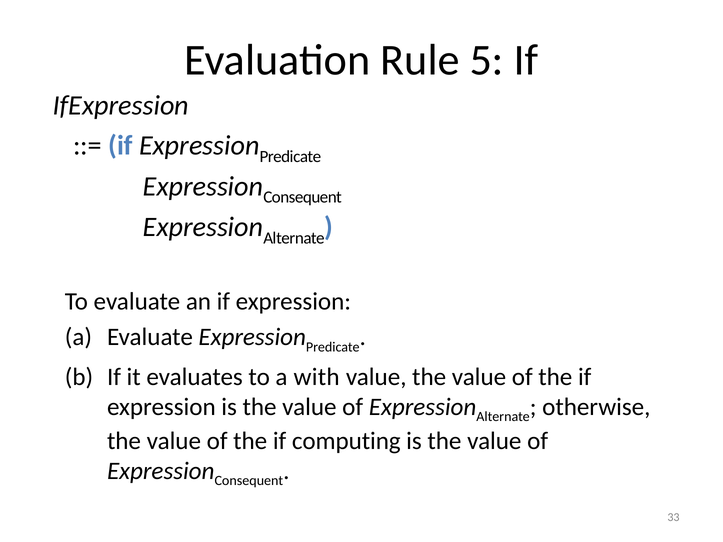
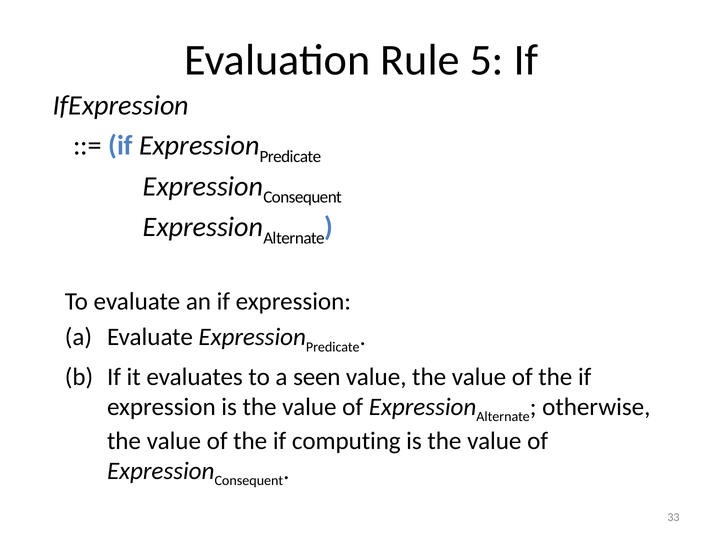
with: with -> seen (317, 377)
